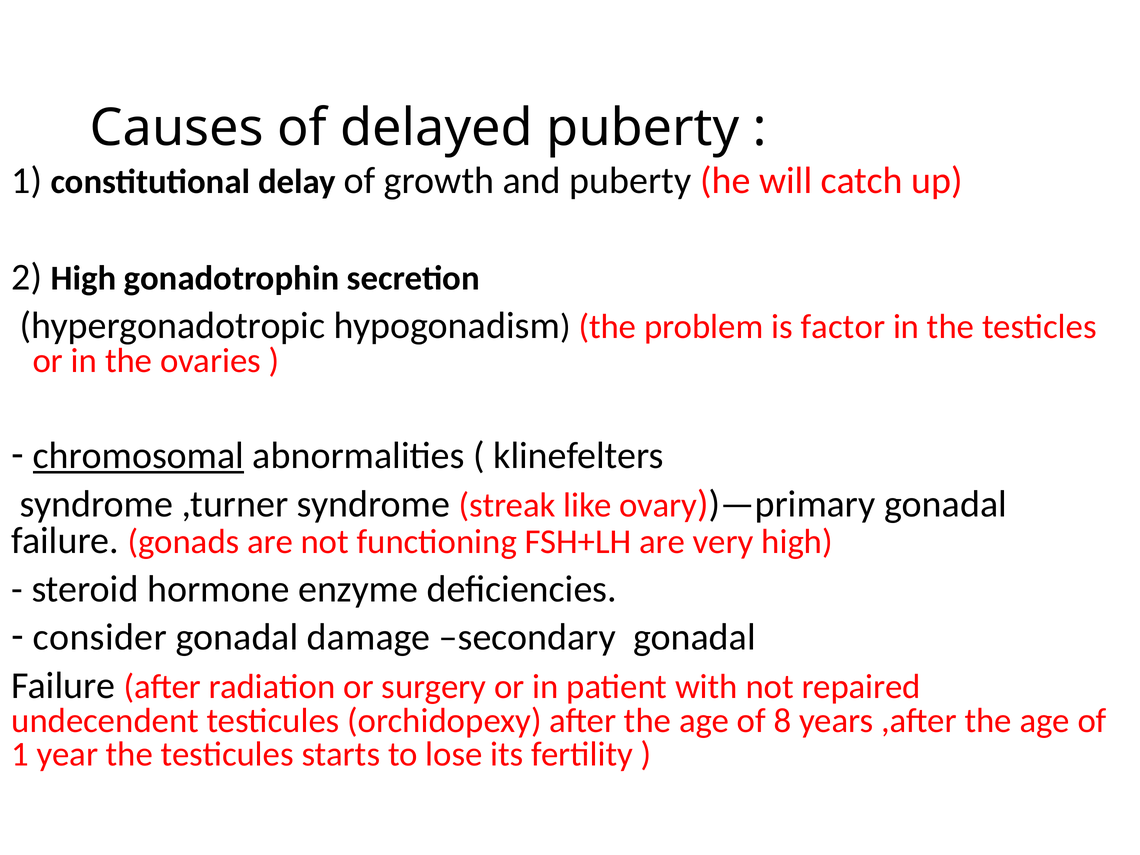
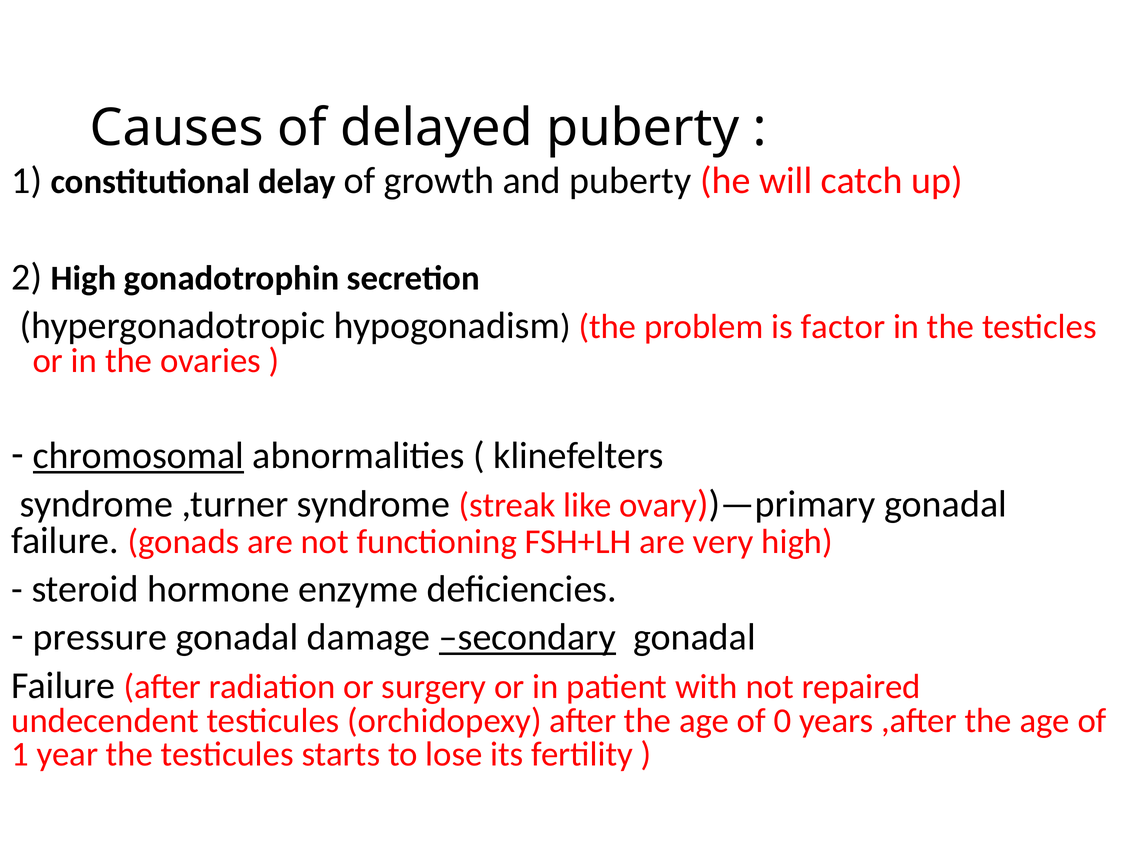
consider: consider -> pressure (100, 637)
secondary underline: none -> present (527, 637)
8: 8 -> 0 (783, 721)
